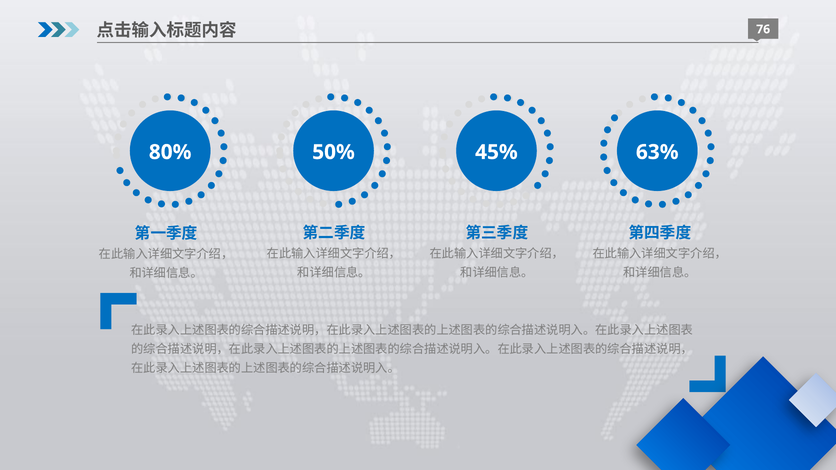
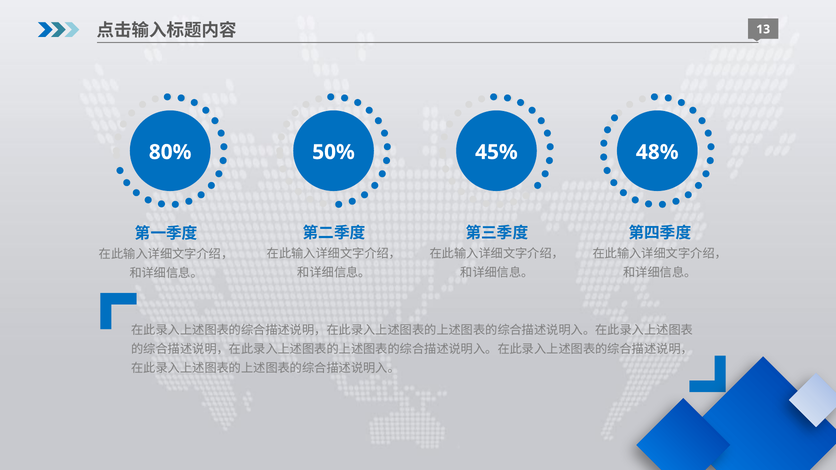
76: 76 -> 13 (763, 29)
63%: 63% -> 48% (657, 152)
